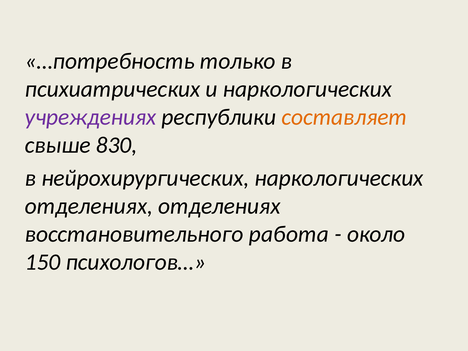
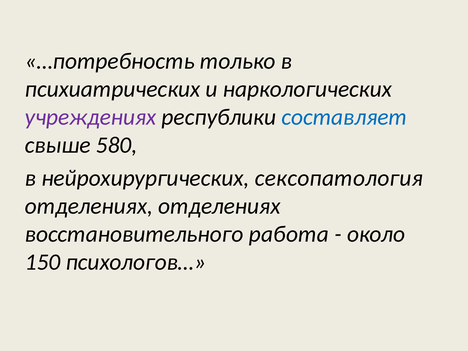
составляет colour: orange -> blue (344, 117)
830: 830 -> 580 (117, 145)
нейрохирургических наркологических: наркологических -> сексопатология (339, 178)
